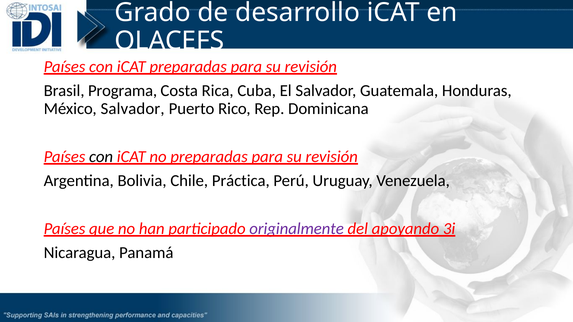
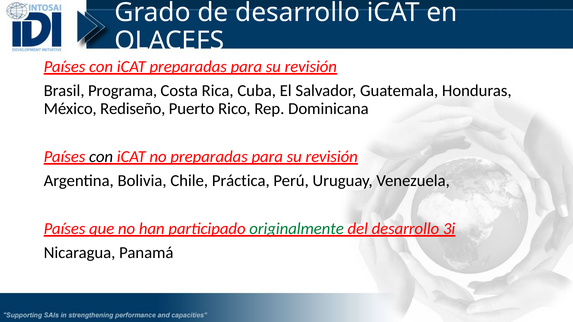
México Salvador: Salvador -> Rediseño (133, 109)
originalmente colour: purple -> green (297, 229)
del apoyando: apoyando -> desarrollo (405, 229)
